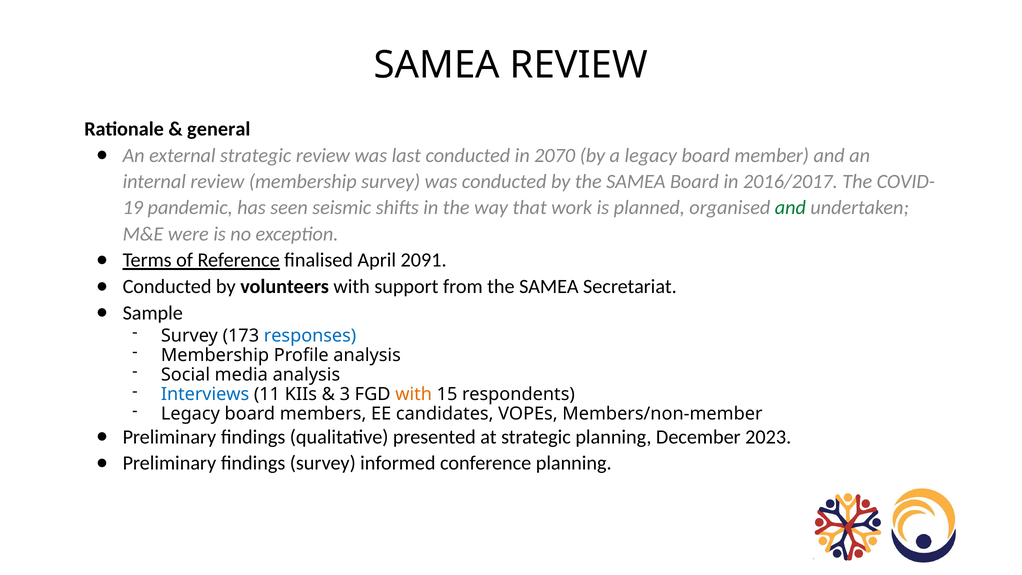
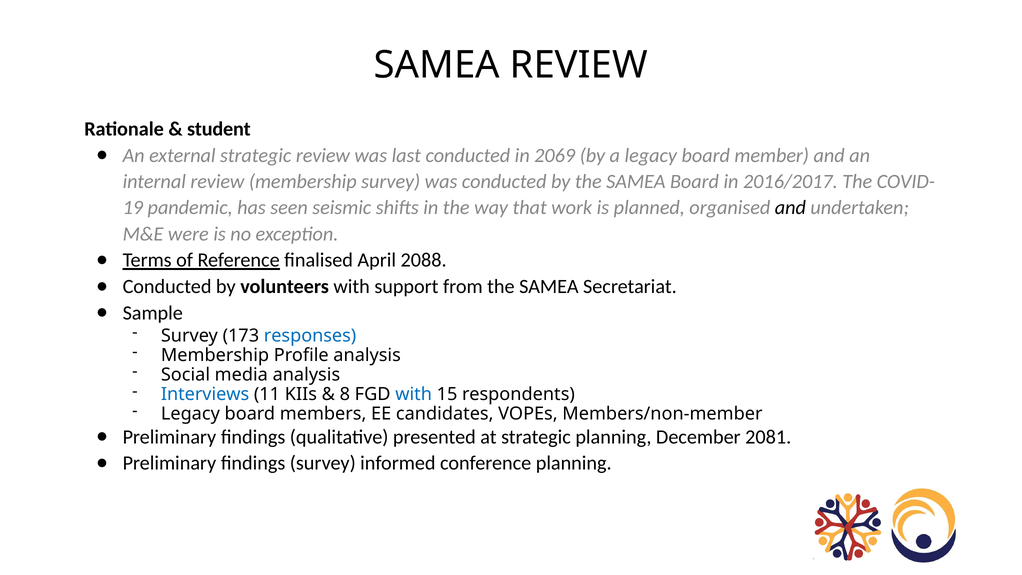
general: general -> student (219, 129)
2070: 2070 -> 2069 (555, 155)
and colour: green -> black (790, 208)
2091: 2091 -> 2088 (424, 260)
3: 3 -> 8 (345, 394)
with colour: orange -> blue (414, 394)
2023: 2023 -> 2081 (768, 437)
